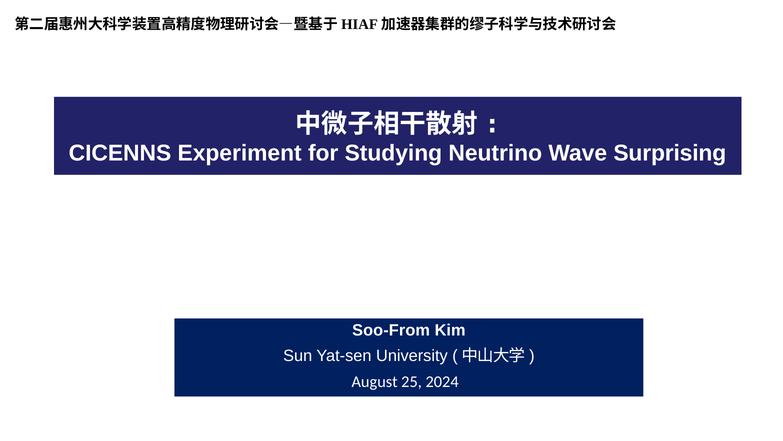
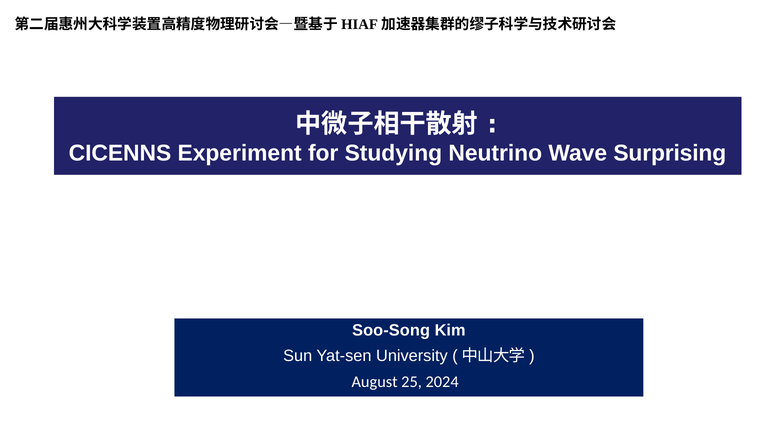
Soo-From: Soo-From -> Soo-Song (391, 330)
